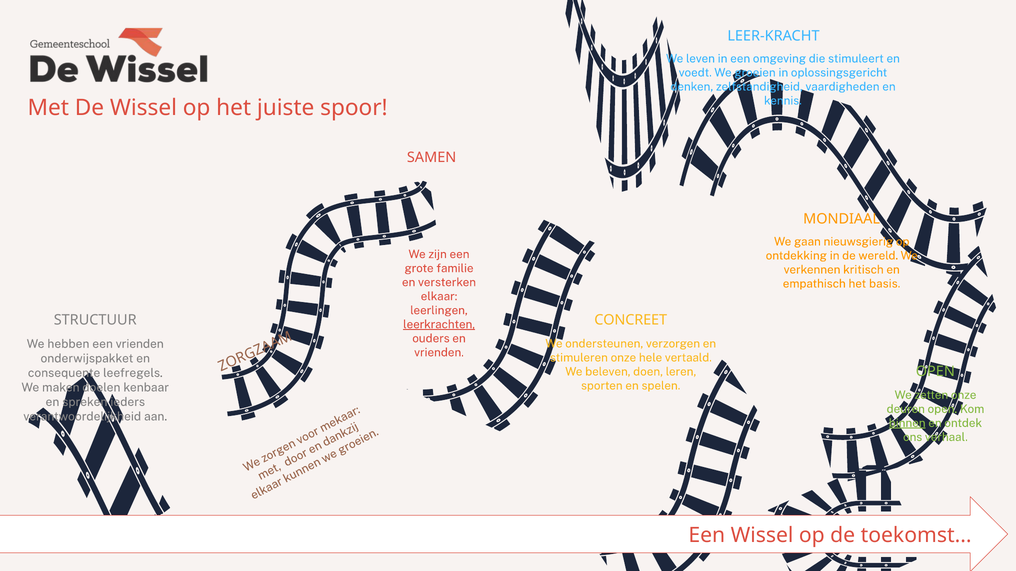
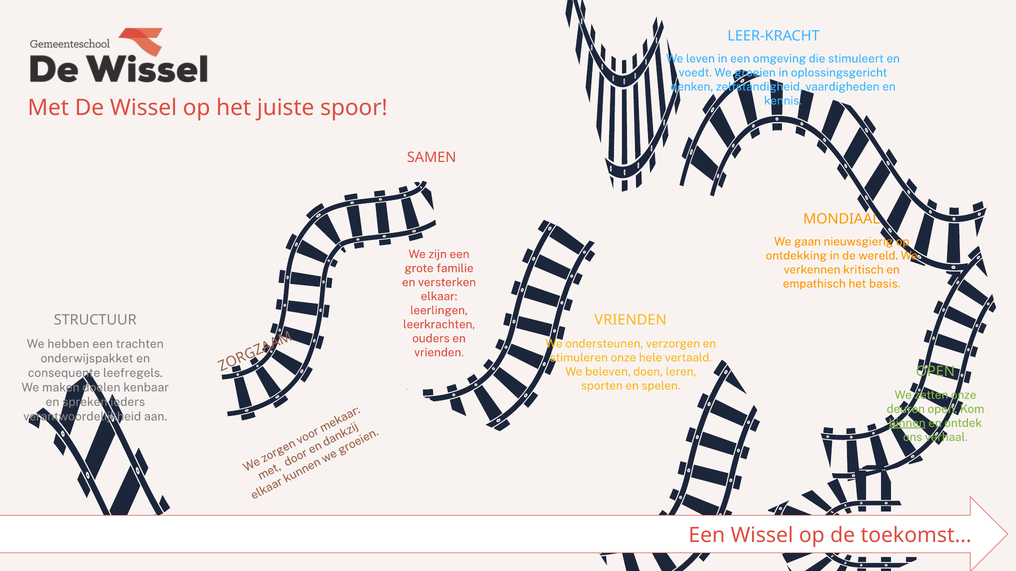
CONCREET: CONCREET -> VRIENDEN (631, 320)
leerkrachten underline: present -> none (439, 325)
een vrienden: vrienden -> trachten (140, 344)
